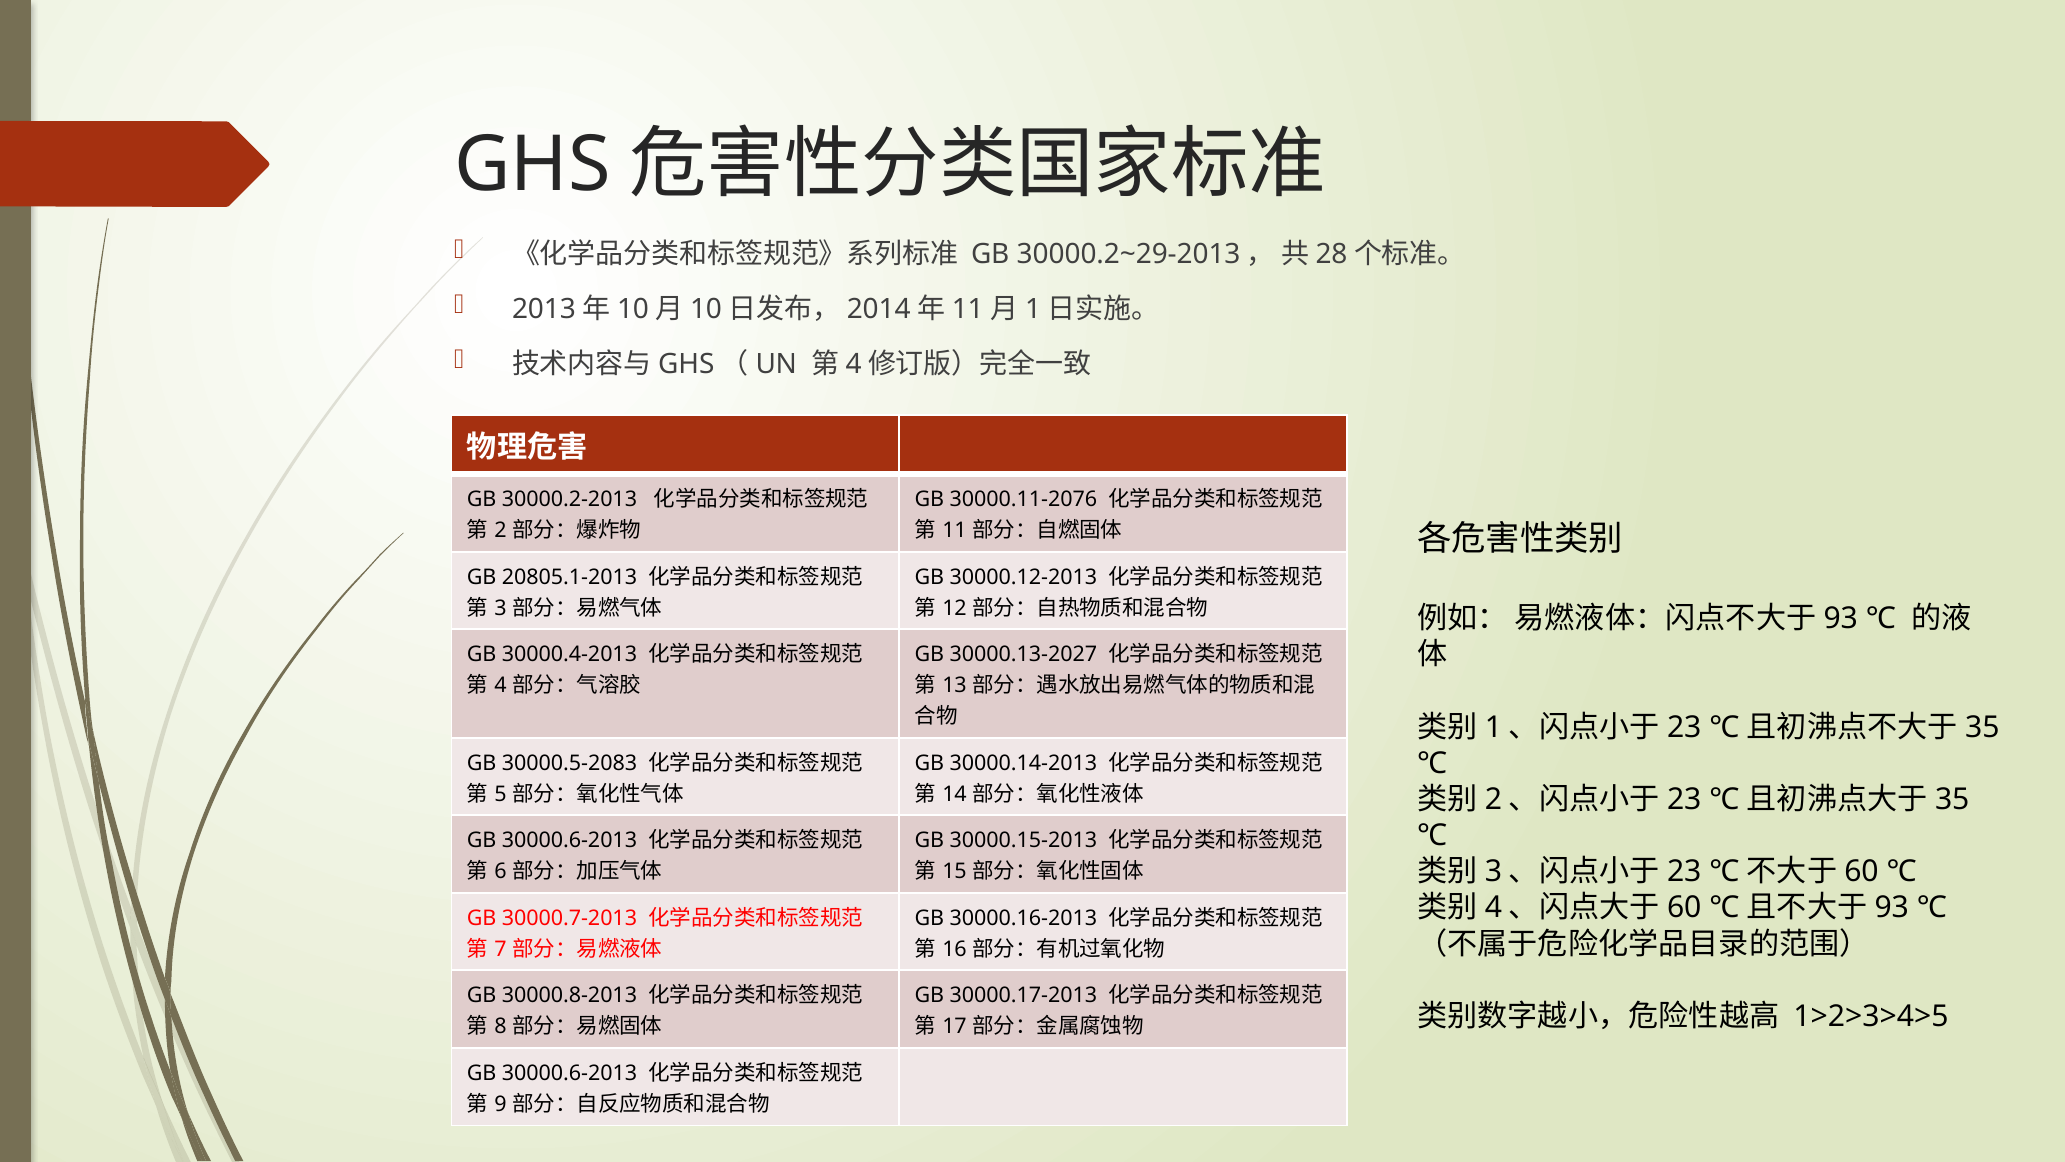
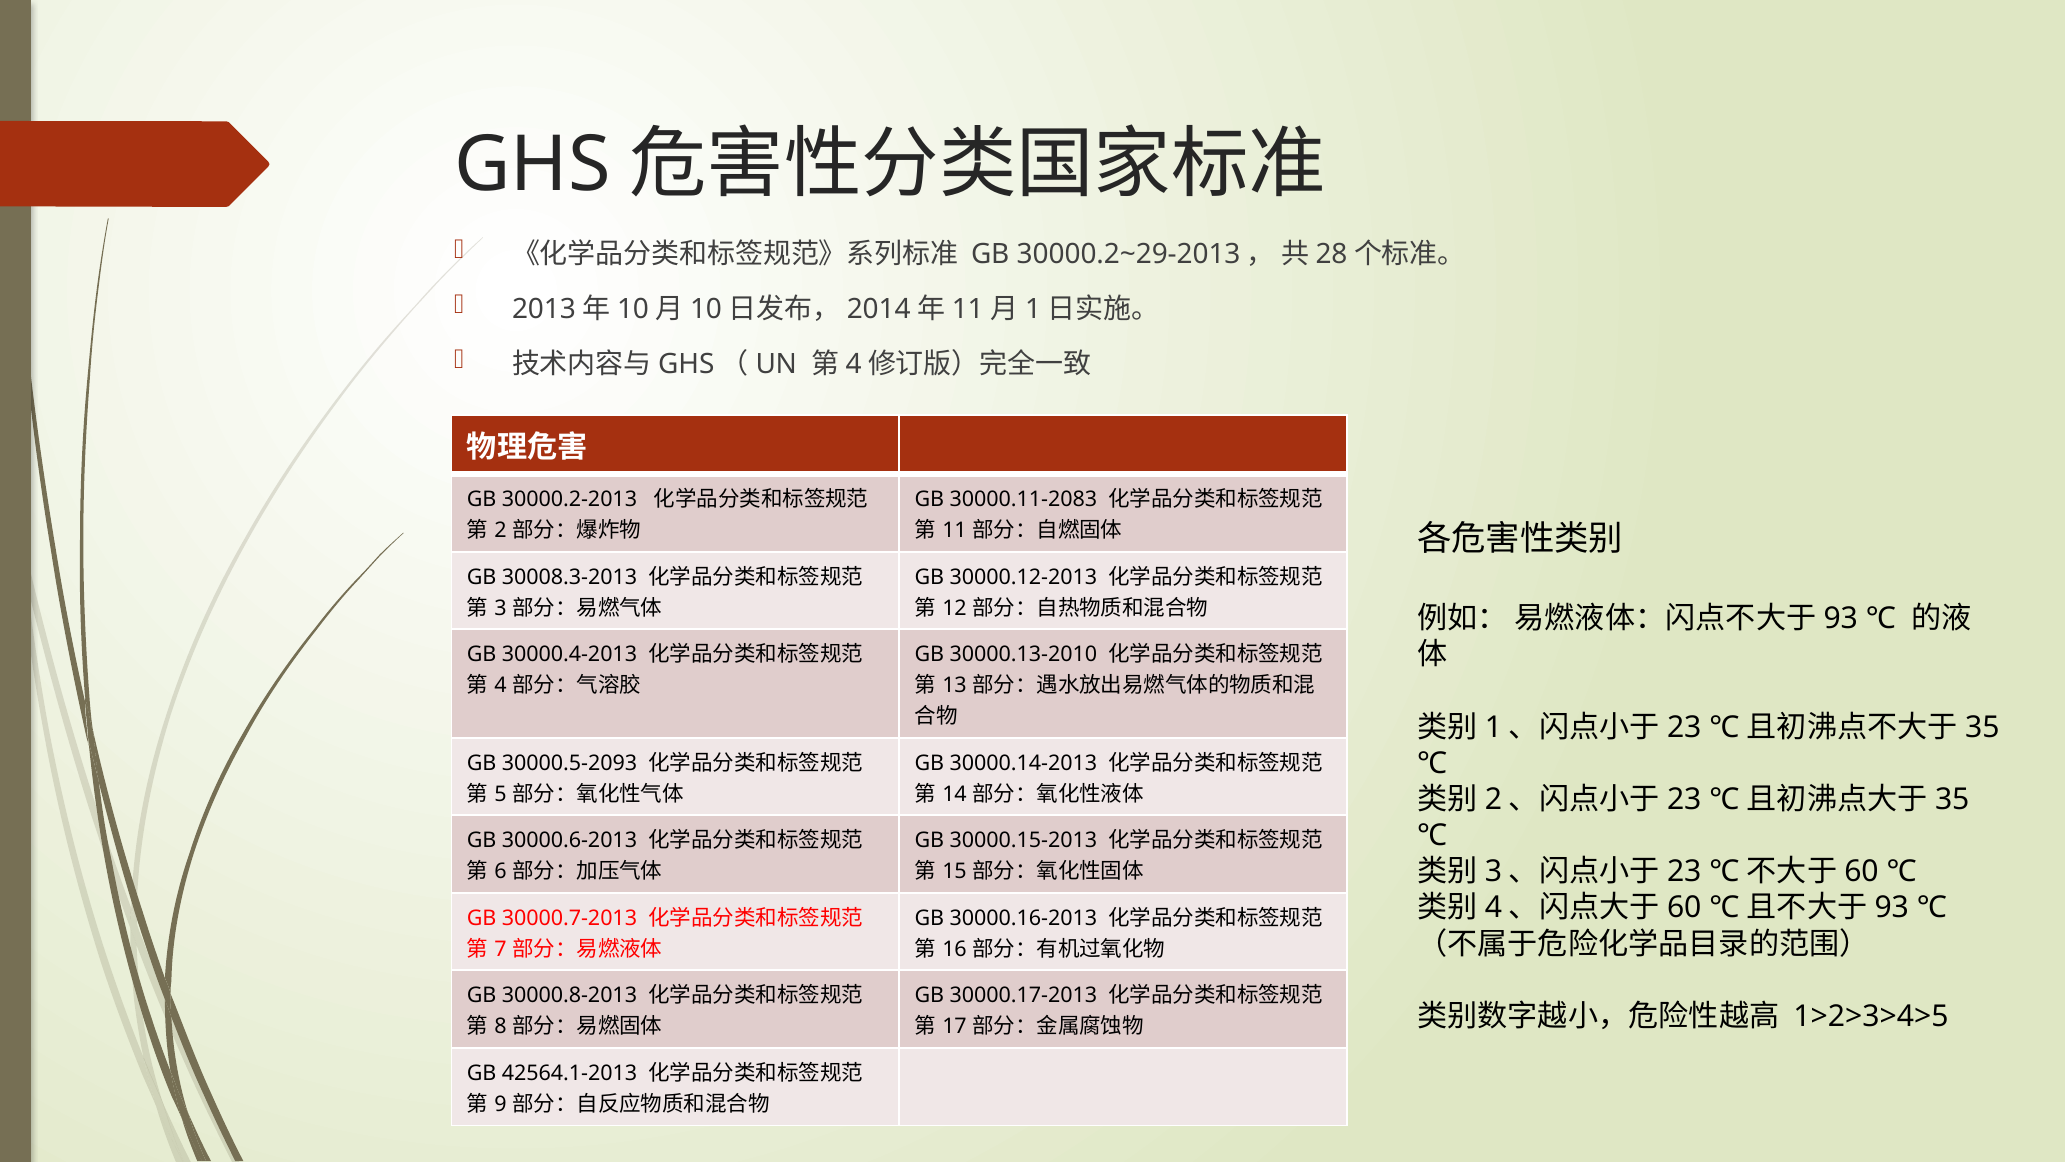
30000.11-2076: 30000.11-2076 -> 30000.11-2083 (1023, 499)
20805.1-2013: 20805.1-2013 -> 30008.3-2013 (570, 577)
30000.13-2027: 30000.13-2027 -> 30000.13-2010 (1023, 654)
30000.5-2083: 30000.5-2083 -> 30000.5-2093 (570, 763)
30000.6-2013: 30000.6-2013 -> 42564.1-2013 (570, 1073)
